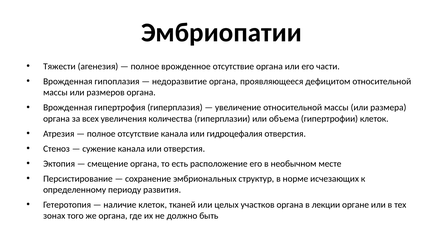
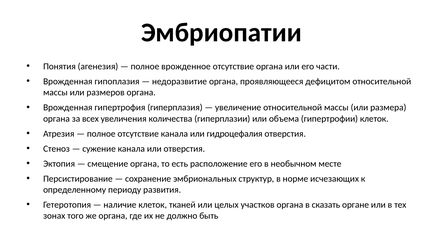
Тяжести: Тяжести -> Понятия (59, 67)
лекции: лекции -> сказать (326, 205)
